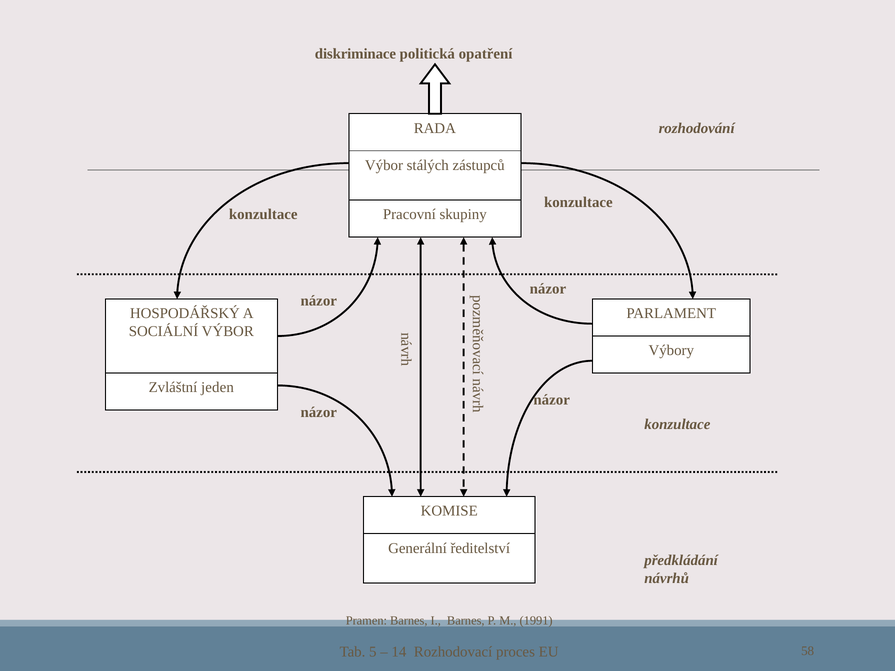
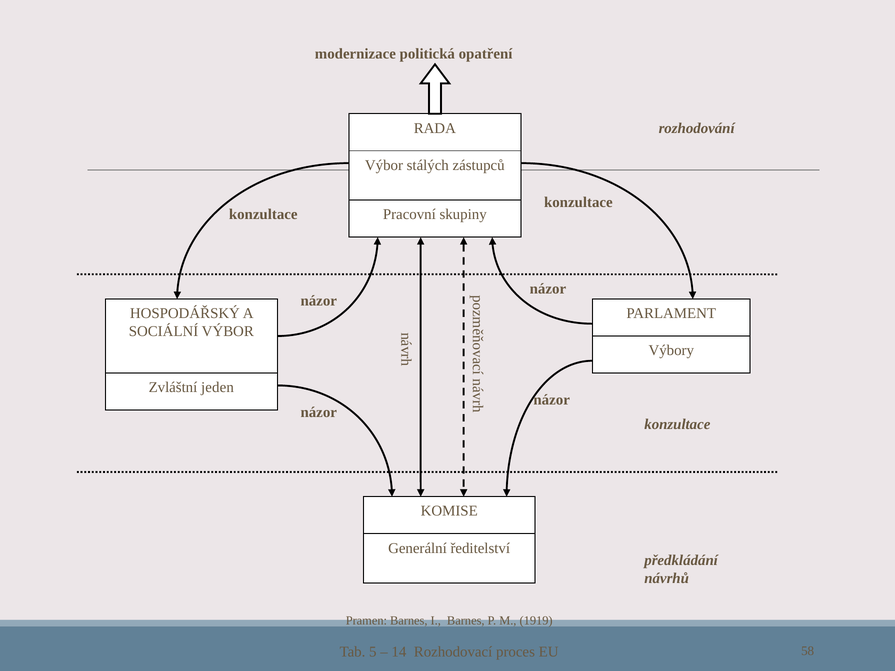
diskriminace: diskriminace -> modernizace (355, 54)
1991: 1991 -> 1919 (536, 621)
